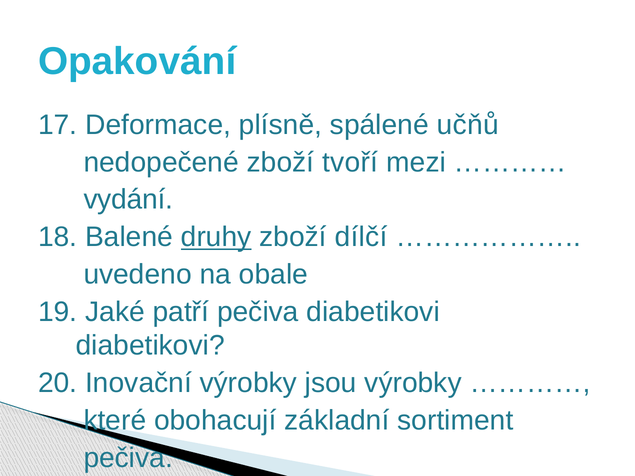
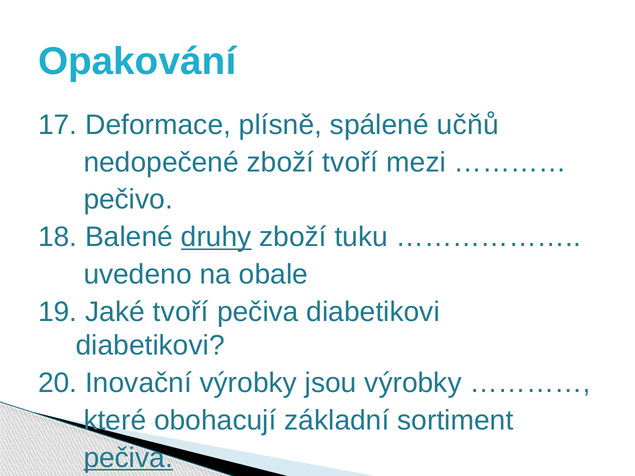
vydání: vydání -> pečivo (128, 200)
dílčí: dílčí -> tuku (361, 237)
Jaké patří: patří -> tvoří (181, 312)
pečiva underline: none -> present (128, 458)
